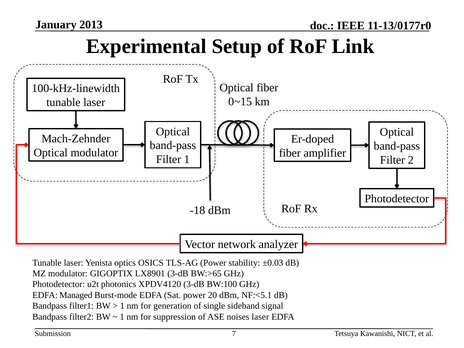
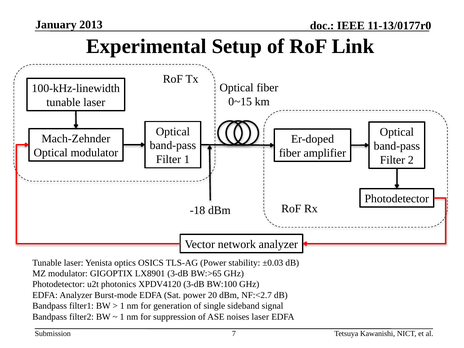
EDFA Managed: Managed -> Analyzer (76, 295)
NF:<5.1: NF:<5.1 -> NF:<2.7 (257, 295)
